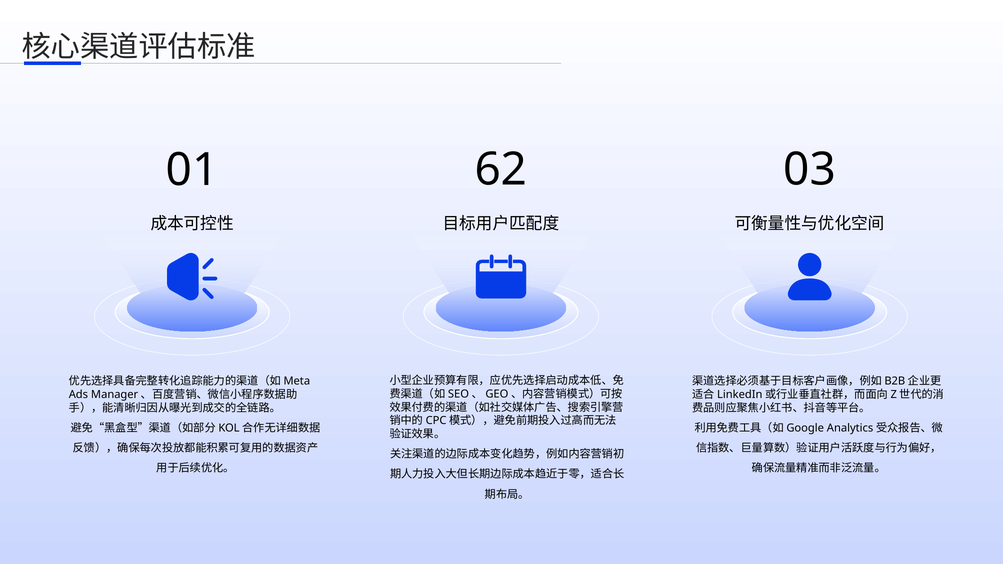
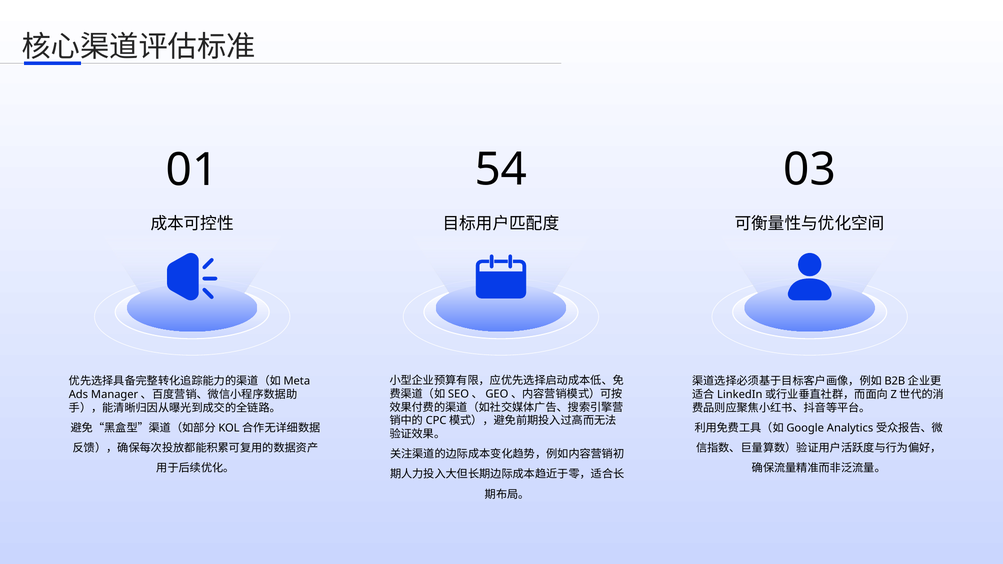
62: 62 -> 54 (501, 169)
